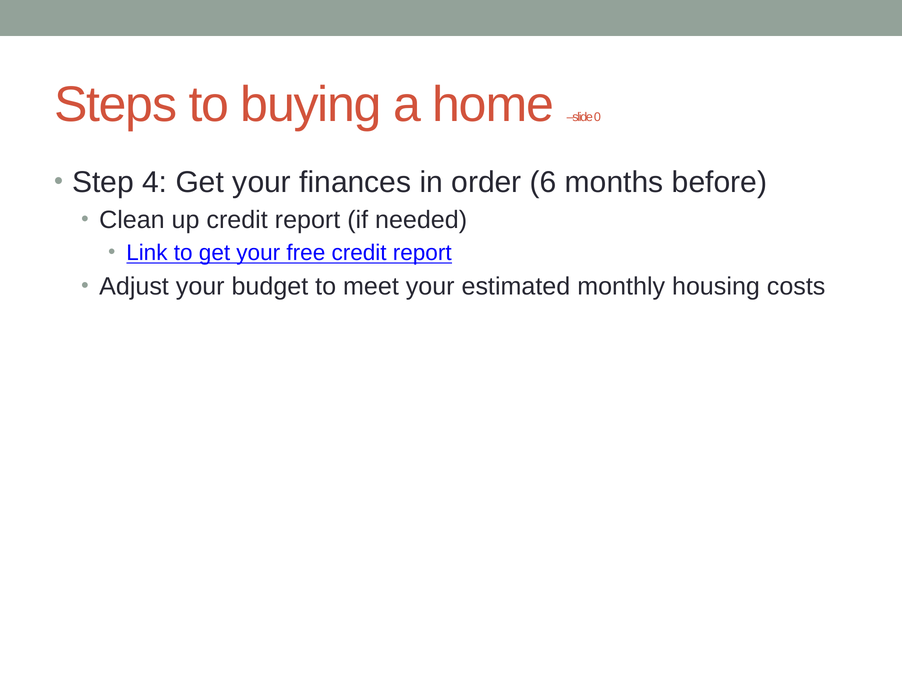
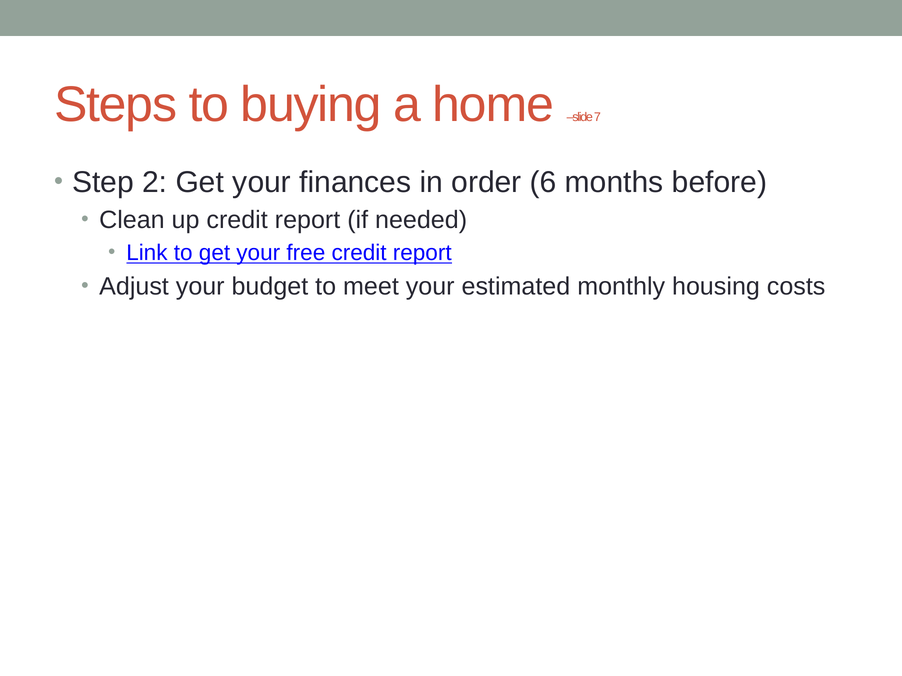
0: 0 -> 7 (597, 117)
4: 4 -> 2 (155, 183)
